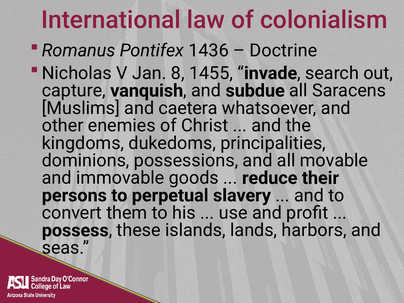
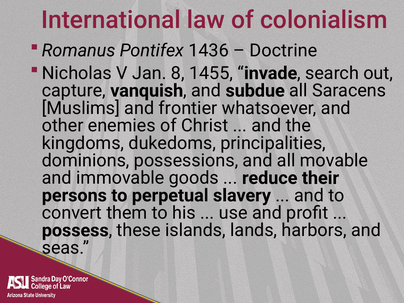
caetera: caetera -> frontier (188, 108)
